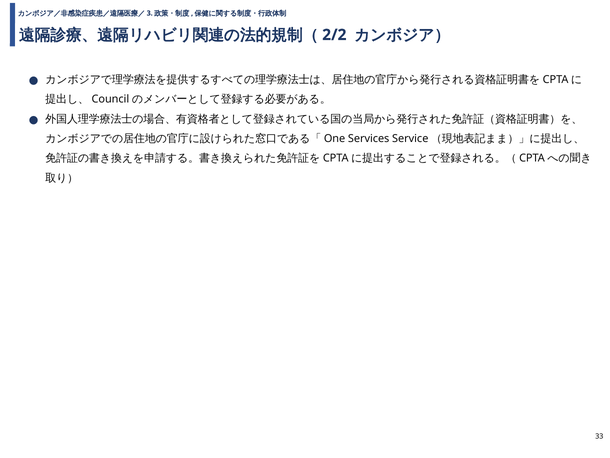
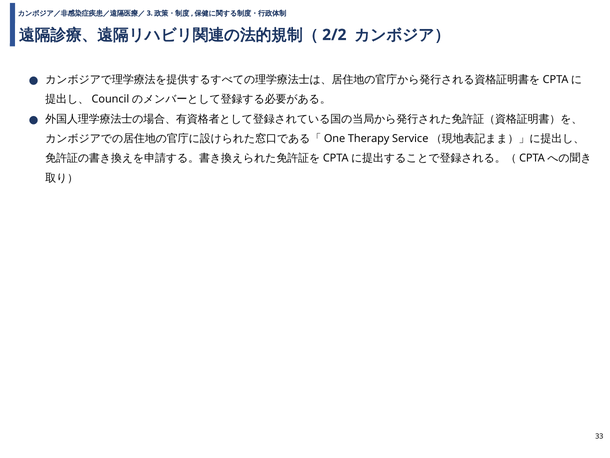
Services: Services -> Therapy (369, 139)
